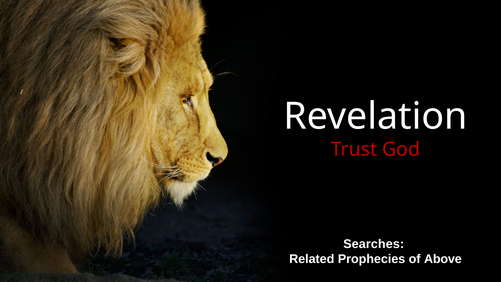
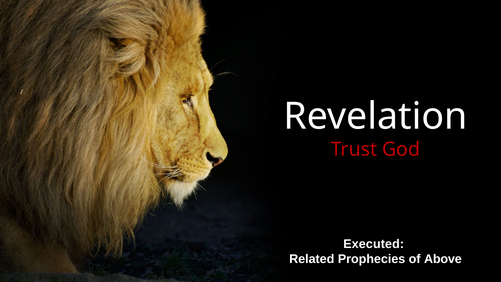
Searches: Searches -> Executed (374, 244)
